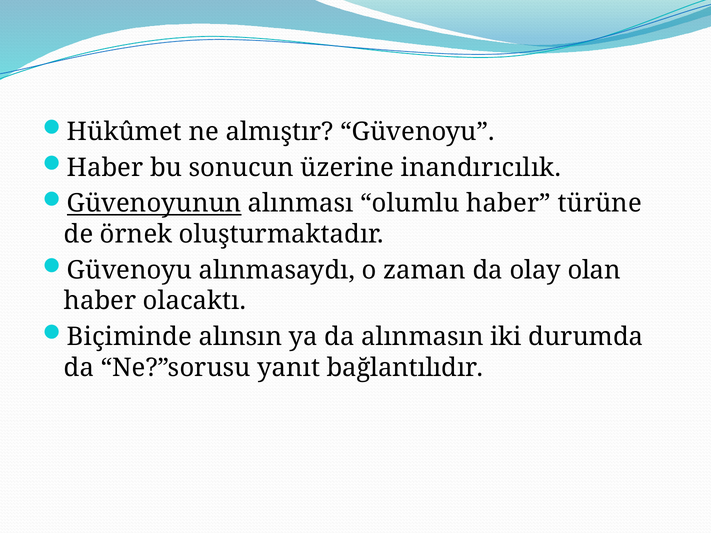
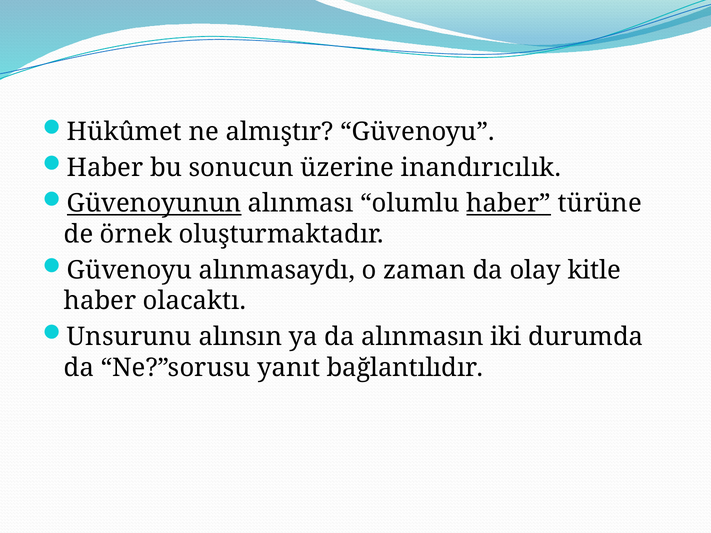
haber underline: none -> present (509, 204)
olan: olan -> kitle (594, 270)
Biçiminde: Biçiminde -> Unsurunu (129, 337)
